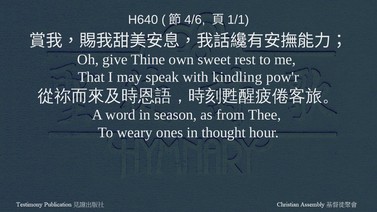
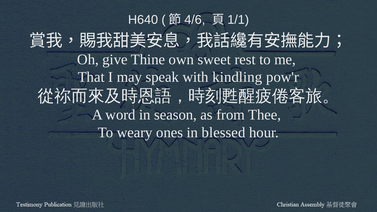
thought: thought -> blessed (224, 132)
